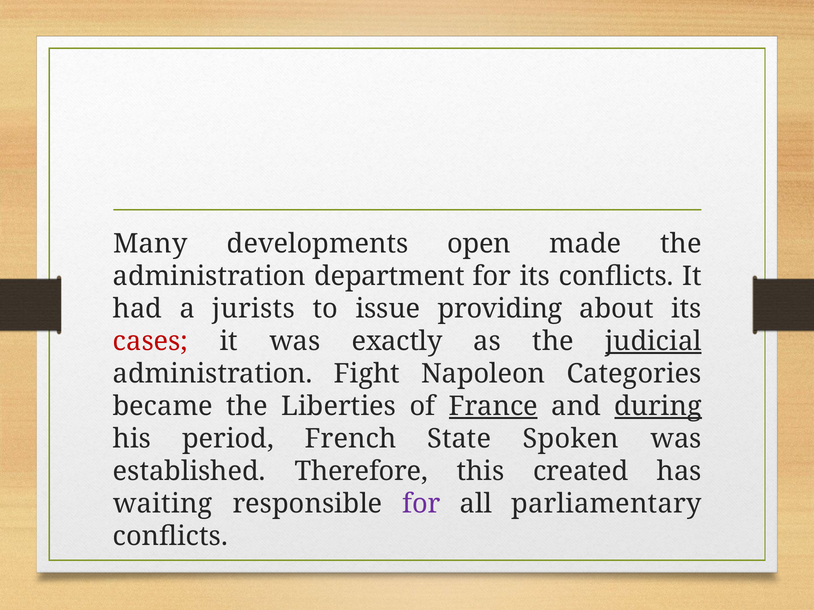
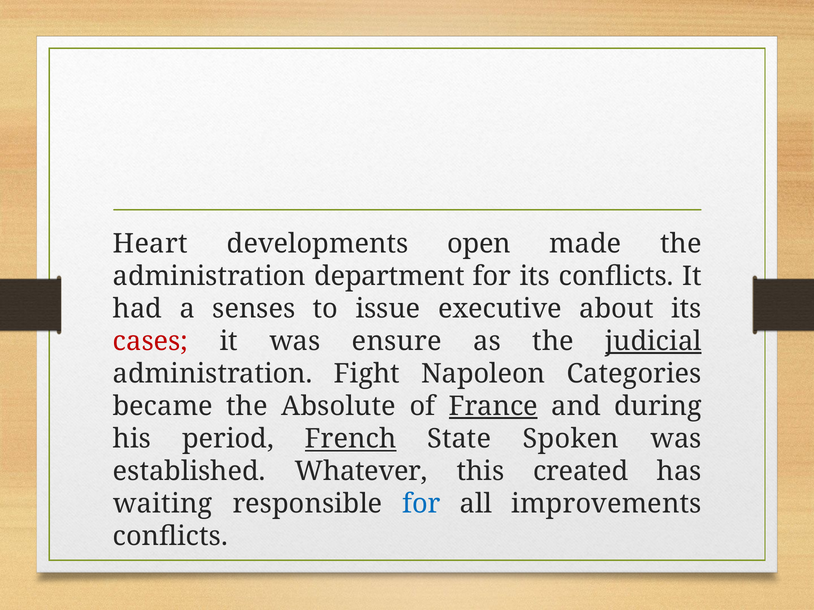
Many: Many -> Heart (150, 244)
jurists: jurists -> senses (254, 309)
providing: providing -> executive (500, 309)
exactly: exactly -> ensure (397, 342)
Liberties: Liberties -> Absolute (339, 407)
during underline: present -> none (658, 407)
French underline: none -> present (351, 439)
Therefore: Therefore -> Whatever (361, 472)
for colour: purple -> blue (421, 504)
parliamentary: parliamentary -> improvements (606, 504)
